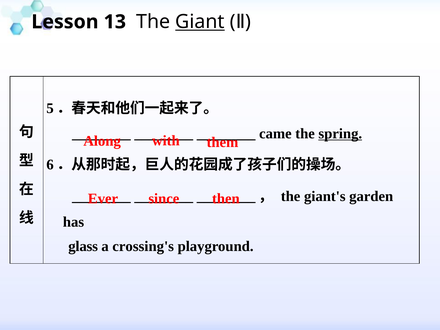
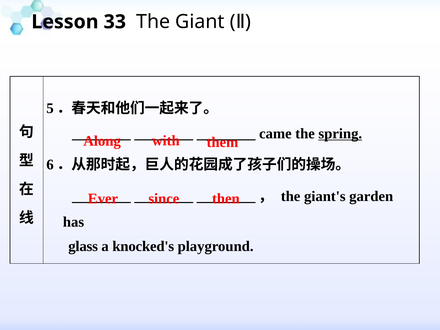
13: 13 -> 33 (115, 22)
Giant underline: present -> none (200, 22)
crossing's: crossing's -> knocked's (143, 246)
